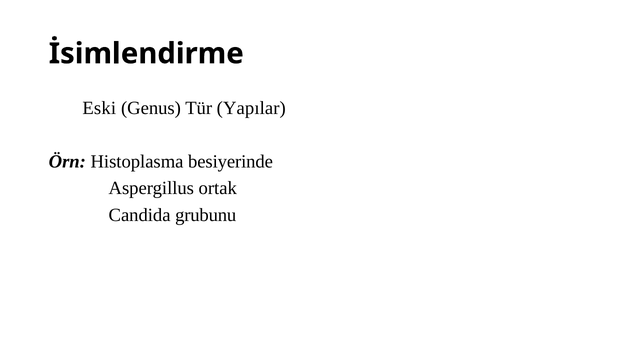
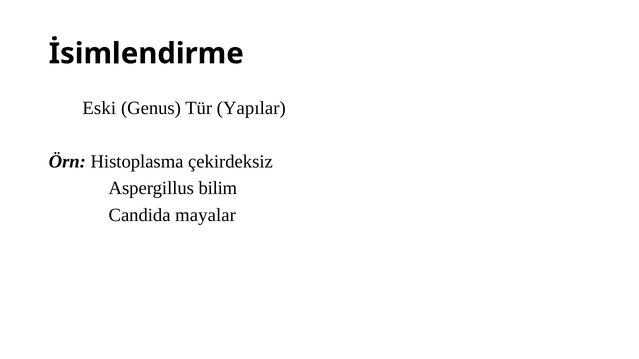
besiyerinde: besiyerinde -> çekirdeksiz (230, 162)
ortak: ortak -> bilim (218, 188)
grubunu: grubunu -> mayalar (206, 215)
